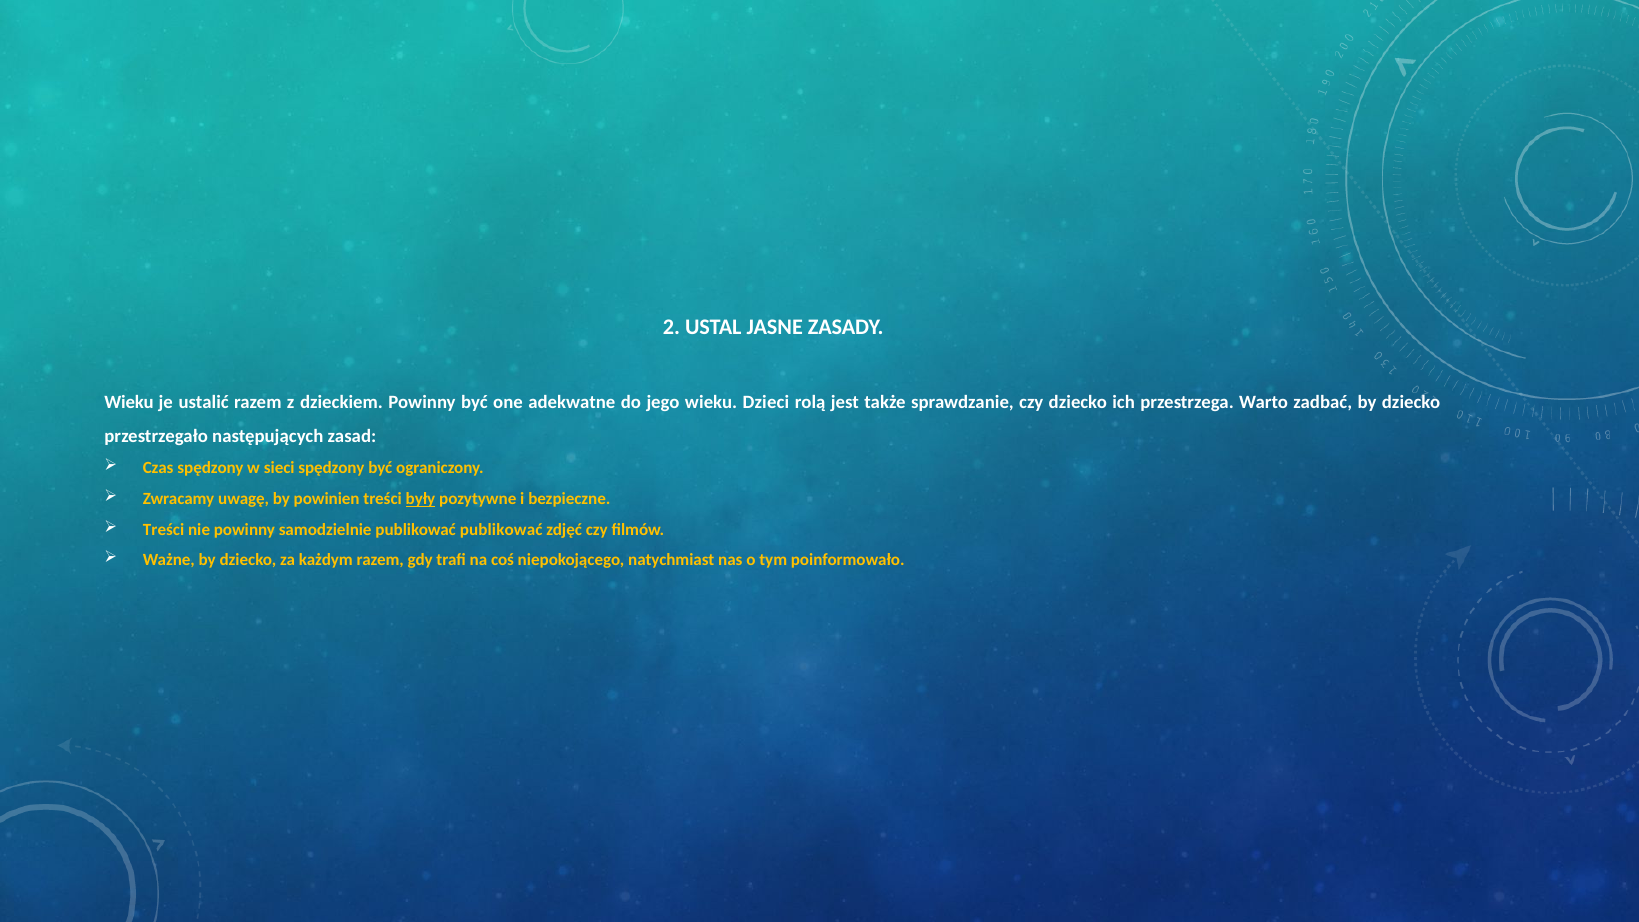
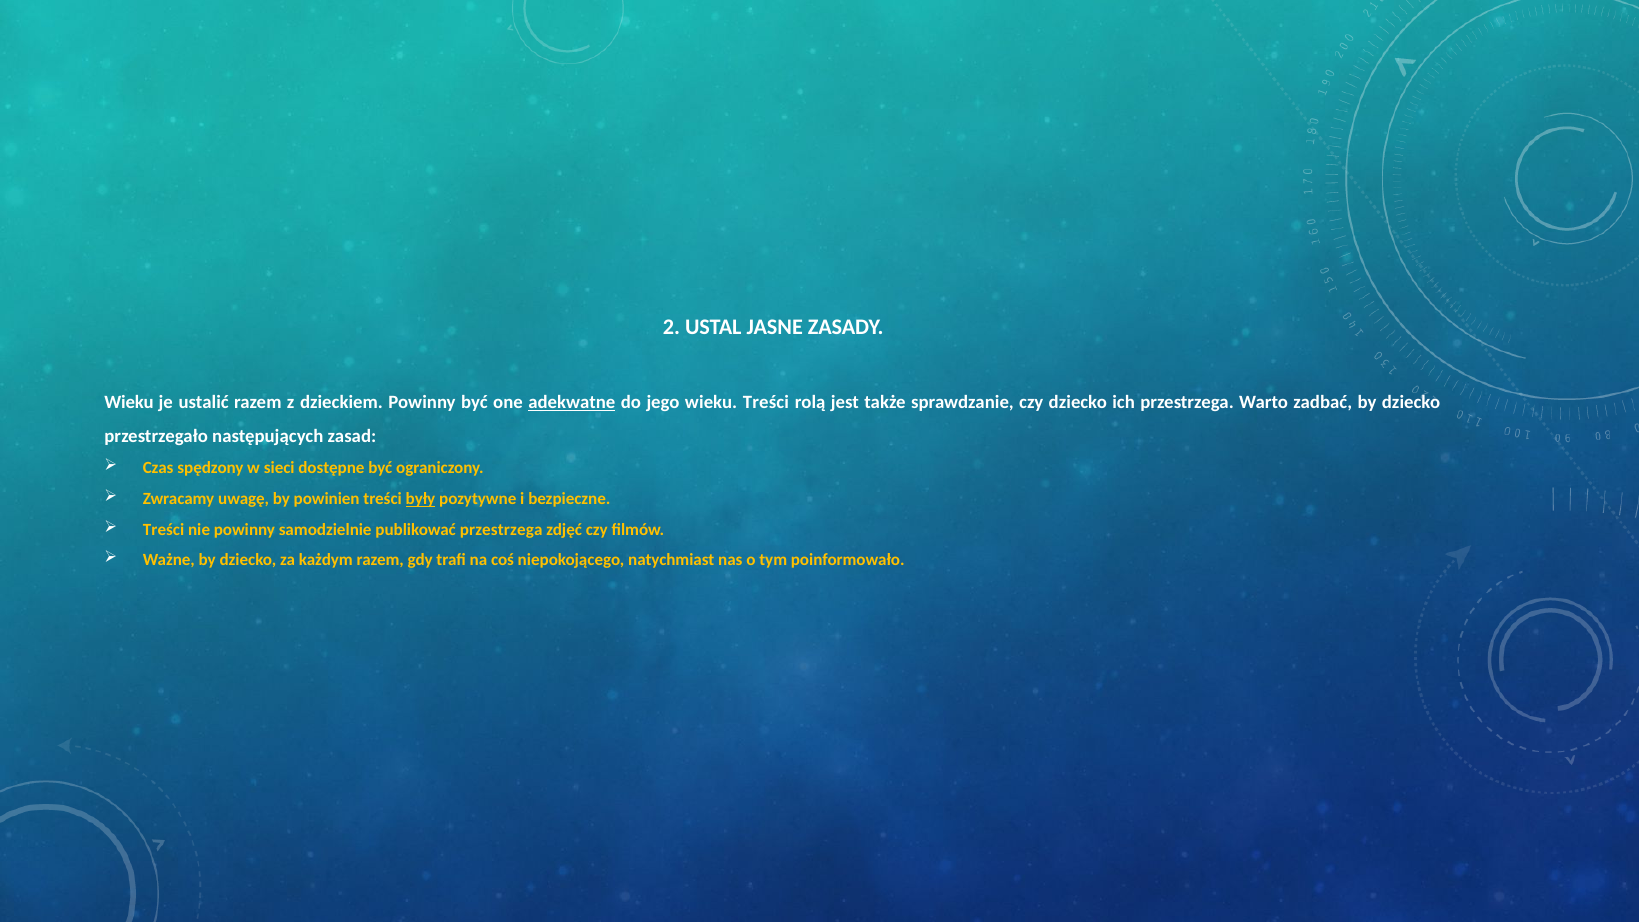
adekwatne underline: none -> present (572, 402)
wieku Dzieci: Dzieci -> Treści (766, 402)
sieci spędzony: spędzony -> dostępne (331, 468)
publikować publikować: publikować -> przestrzega (501, 529)
